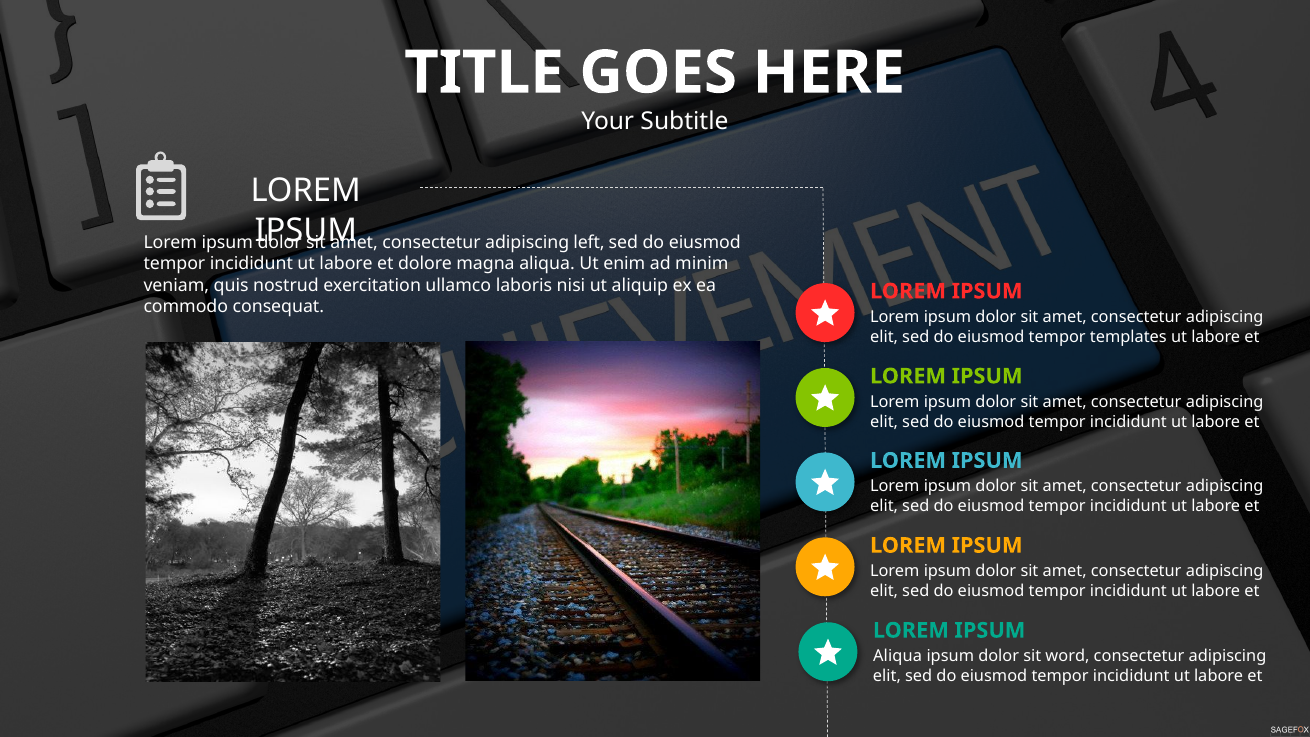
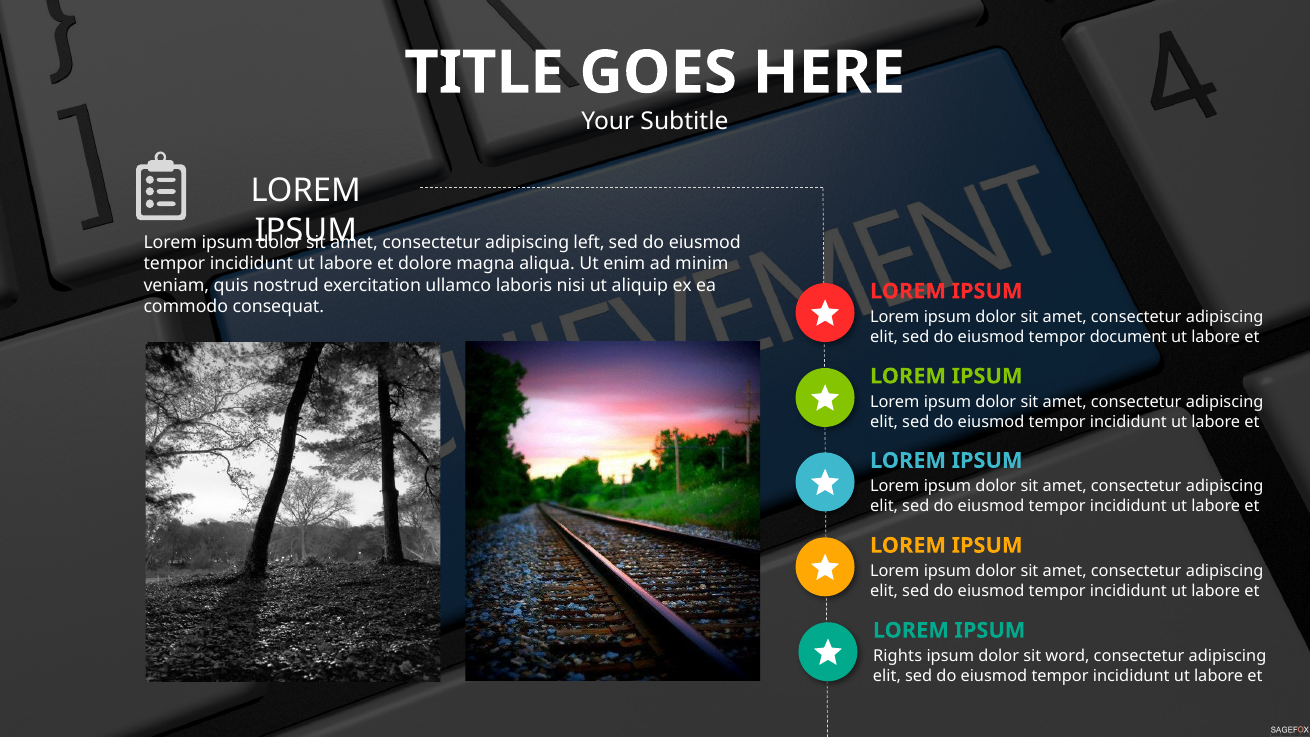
templates: templates -> document (1128, 337)
Aliqua: Aliqua -> Rights (898, 656)
